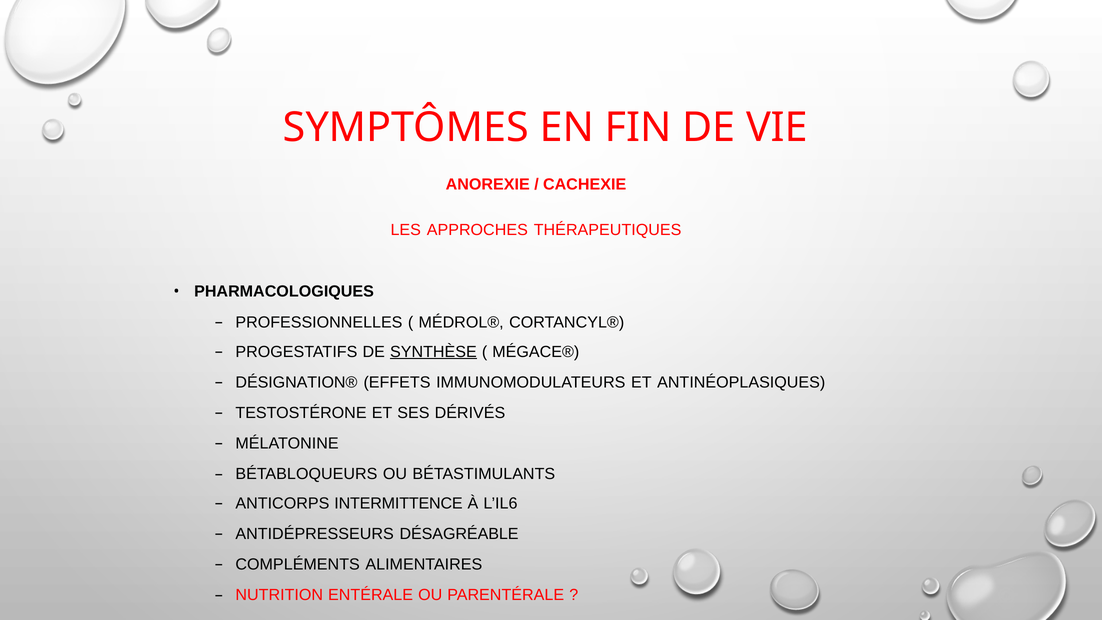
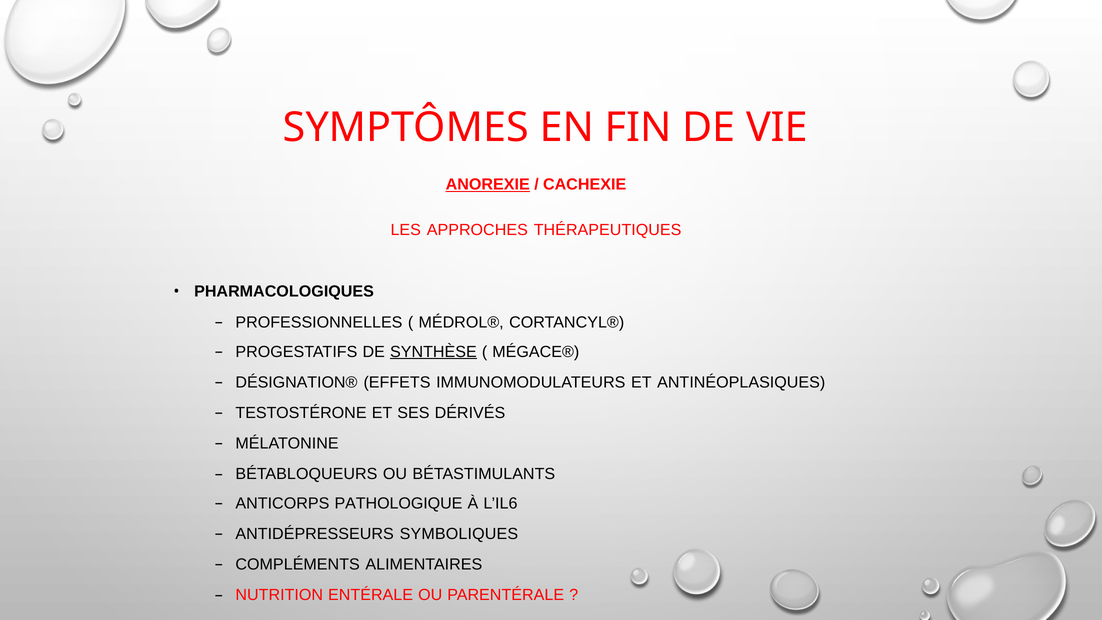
ANOREXIE underline: none -> present (488, 184)
INTERMITTENCE: INTERMITTENCE -> PATHOLOGIQUE (398, 503)
DÉSAGRÉABLE: DÉSAGRÉABLE -> SYMBOLIQUES (459, 534)
